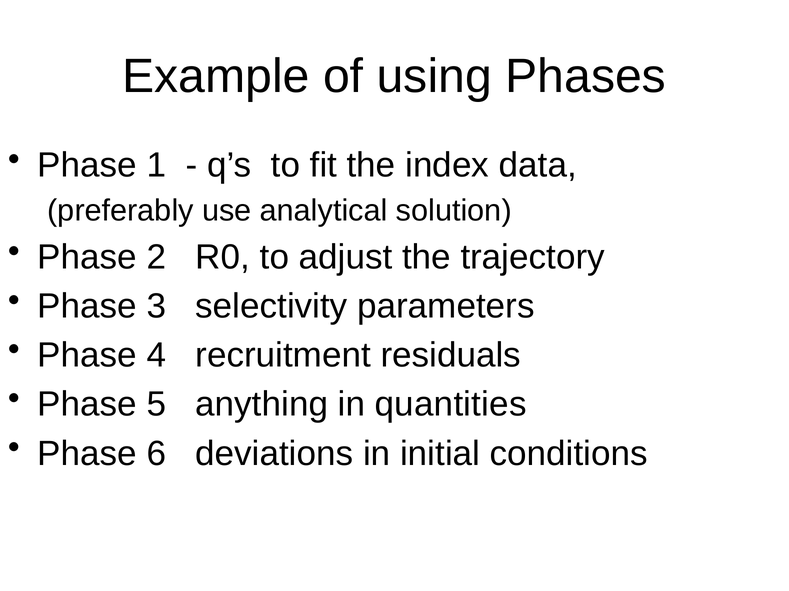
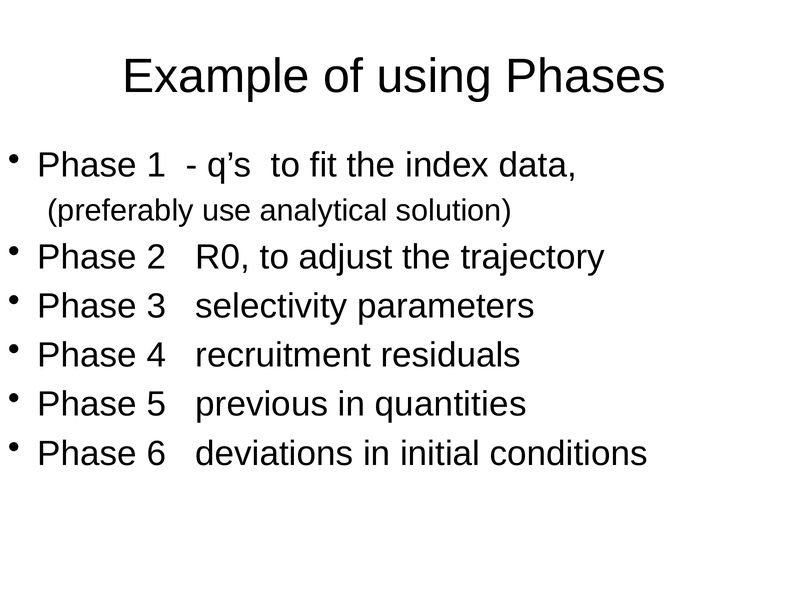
anything: anything -> previous (262, 405)
